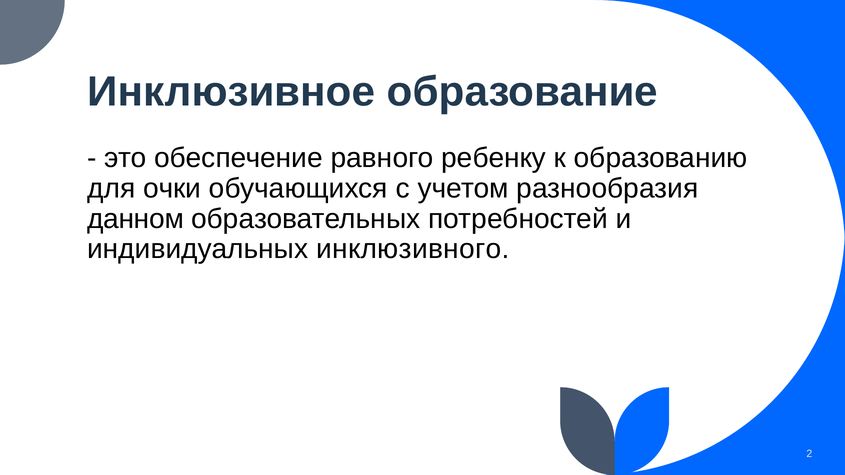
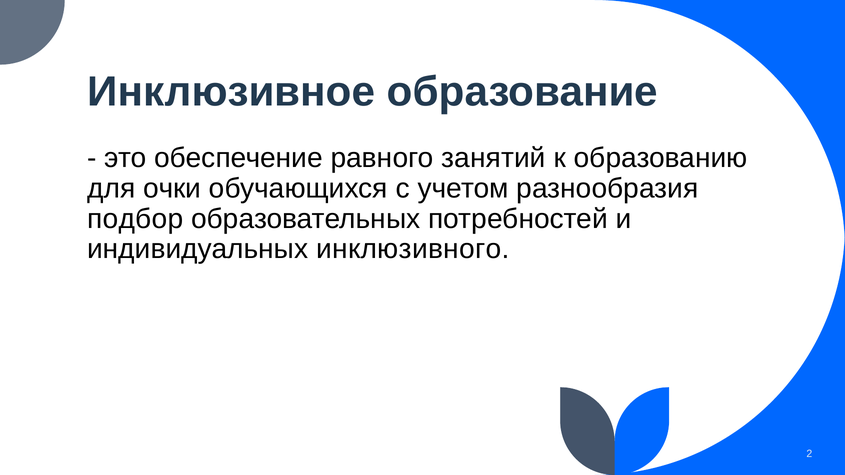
ребенку: ребенку -> занятий (494, 158)
данном: данном -> подбор (135, 219)
